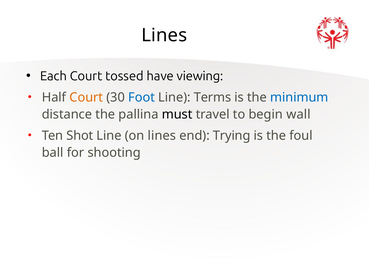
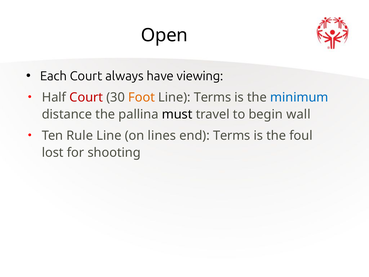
Lines: Lines -> Open (164, 35)
tossed: tossed -> always (124, 76)
Court colour: orange -> red (86, 97)
Foot colour: blue -> orange (142, 97)
Shot: Shot -> Rule (80, 136)
end Trying: Trying -> Terms (232, 136)
ball: ball -> lost (53, 152)
